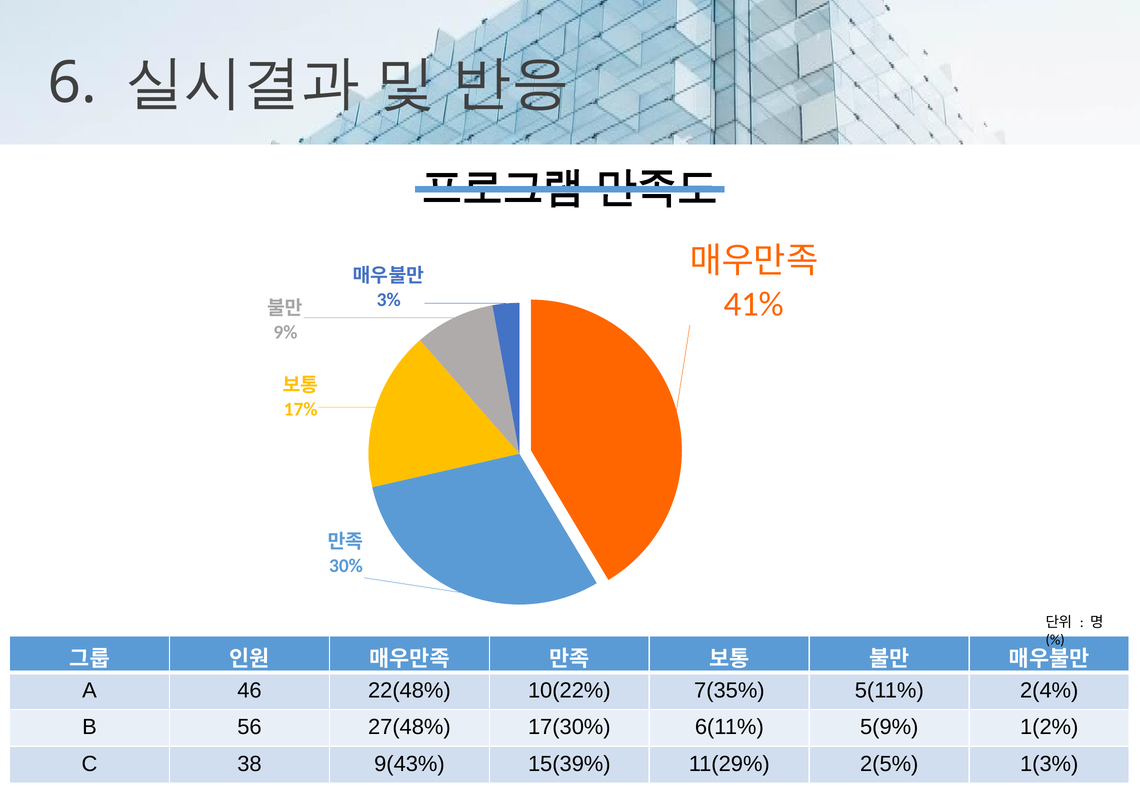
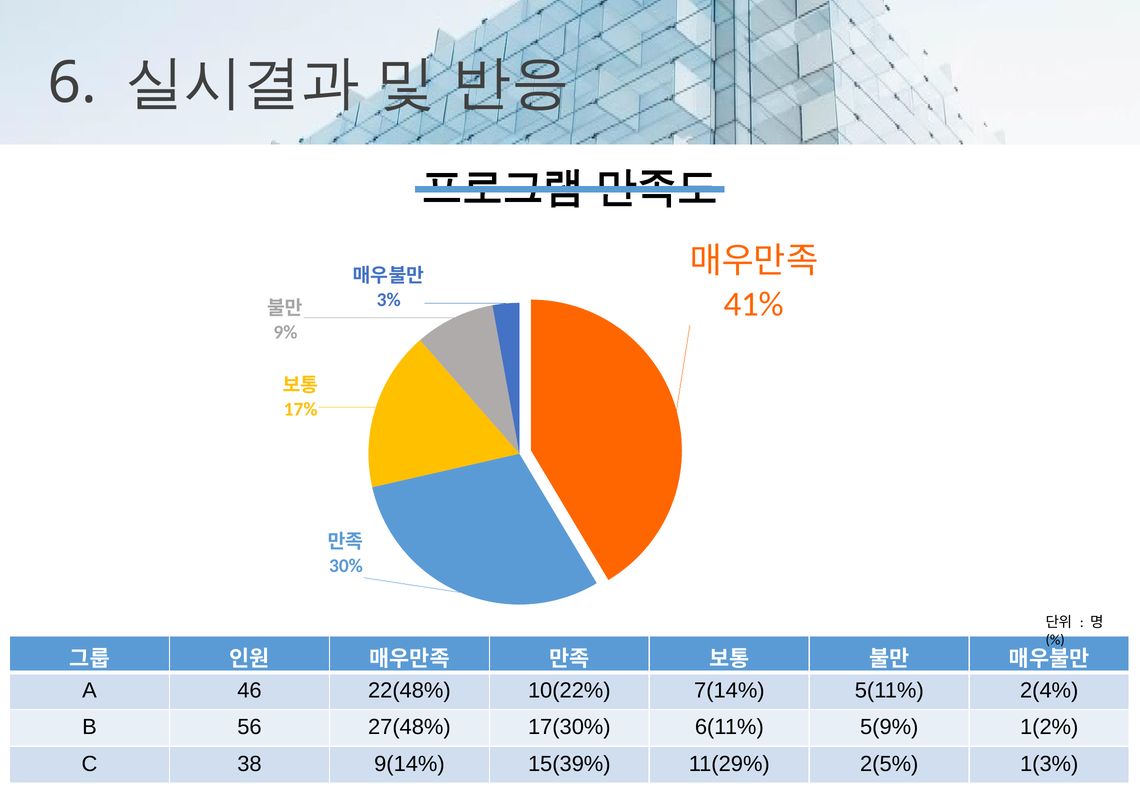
7(35%: 7(35% -> 7(14% (729, 691)
9(43%: 9(43% -> 9(14% (409, 764)
